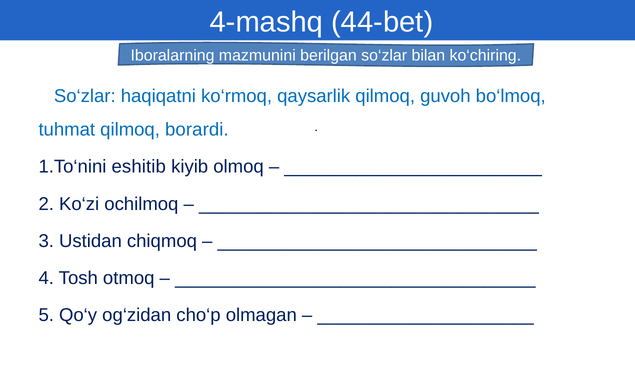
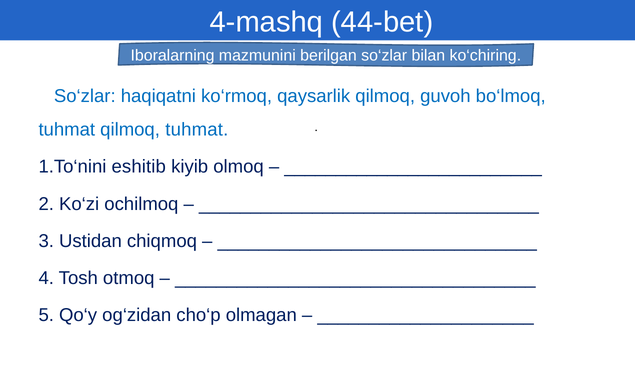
qilmoq borardi: borardi -> tuhmat (197, 130)
